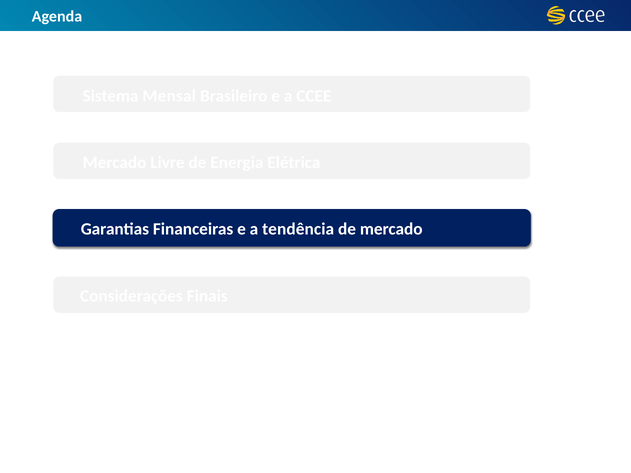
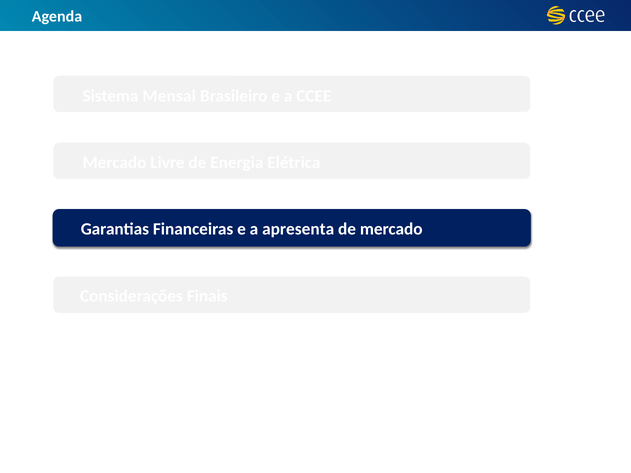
tendência: tendência -> apresenta (298, 229)
